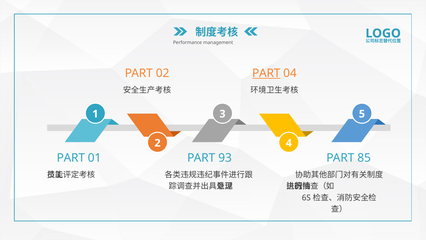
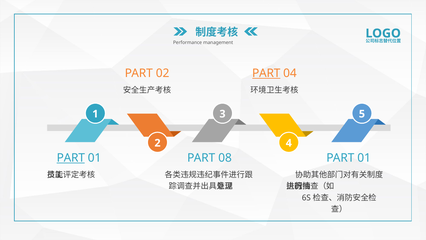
PART underline: none -> present (71, 158)
93: 93 -> 08 (225, 158)
85: 85 -> 01 (364, 158)
